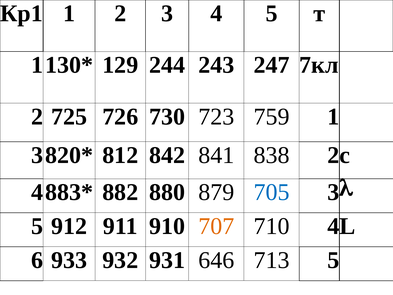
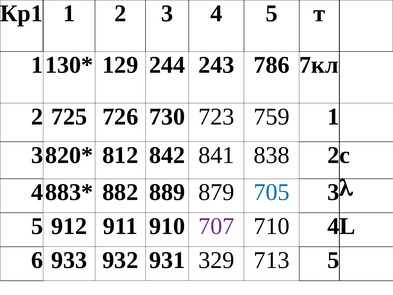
247: 247 -> 786 (272, 65)
880: 880 -> 889 (167, 192)
707 colour: orange -> purple (216, 226)
646: 646 -> 329 (216, 260)
